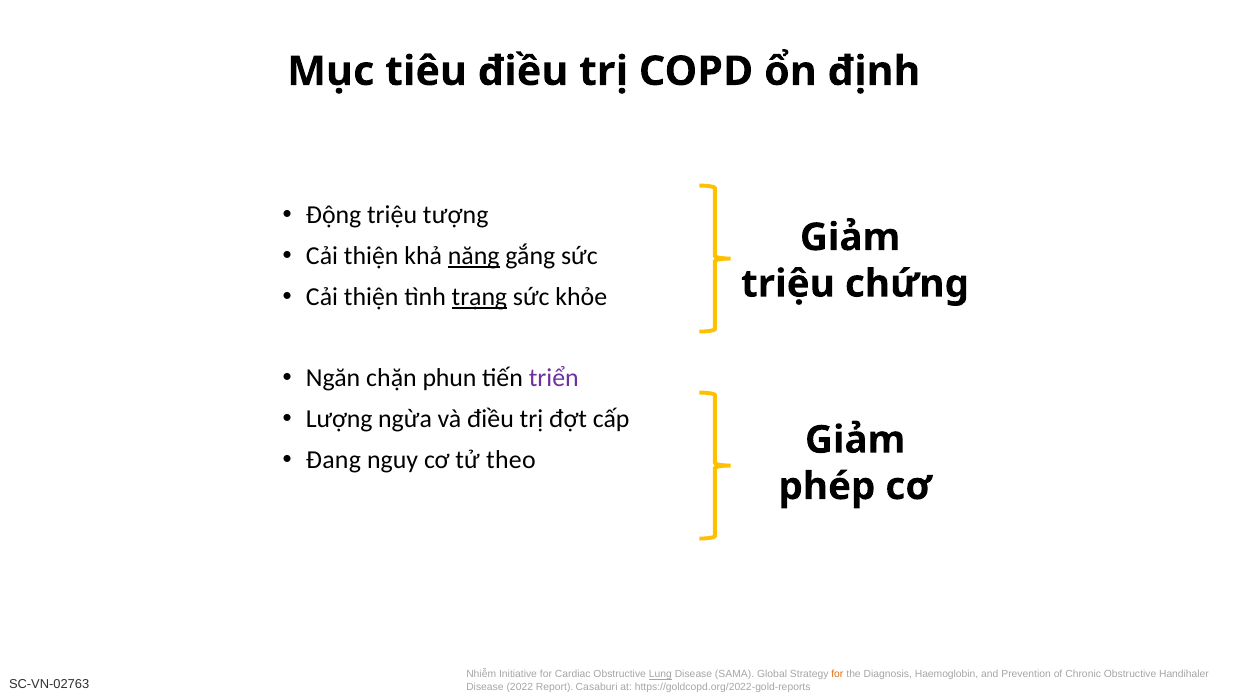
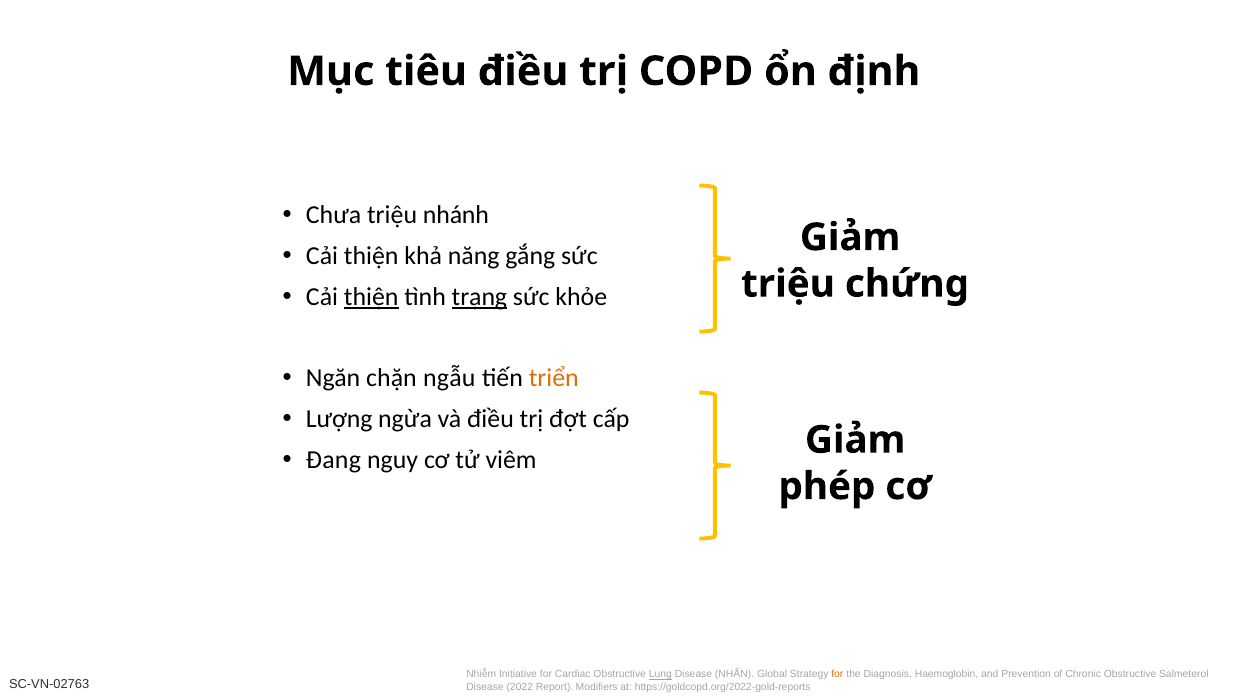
Động: Động -> Chưa (334, 215)
tượng: tượng -> nhánh (456, 215)
năng underline: present -> none (474, 256)
thiện underline: none -> present (371, 297)
phun: phun -> ngẫu (449, 379)
triển colour: purple -> orange (554, 379)
theo: theo -> viêm (511, 460)
SAMA: SAMA -> NHẤN (735, 675)
Handihaler: Handihaler -> Salmeterol (1184, 675)
Casaburi: Casaburi -> Modifiers (597, 687)
